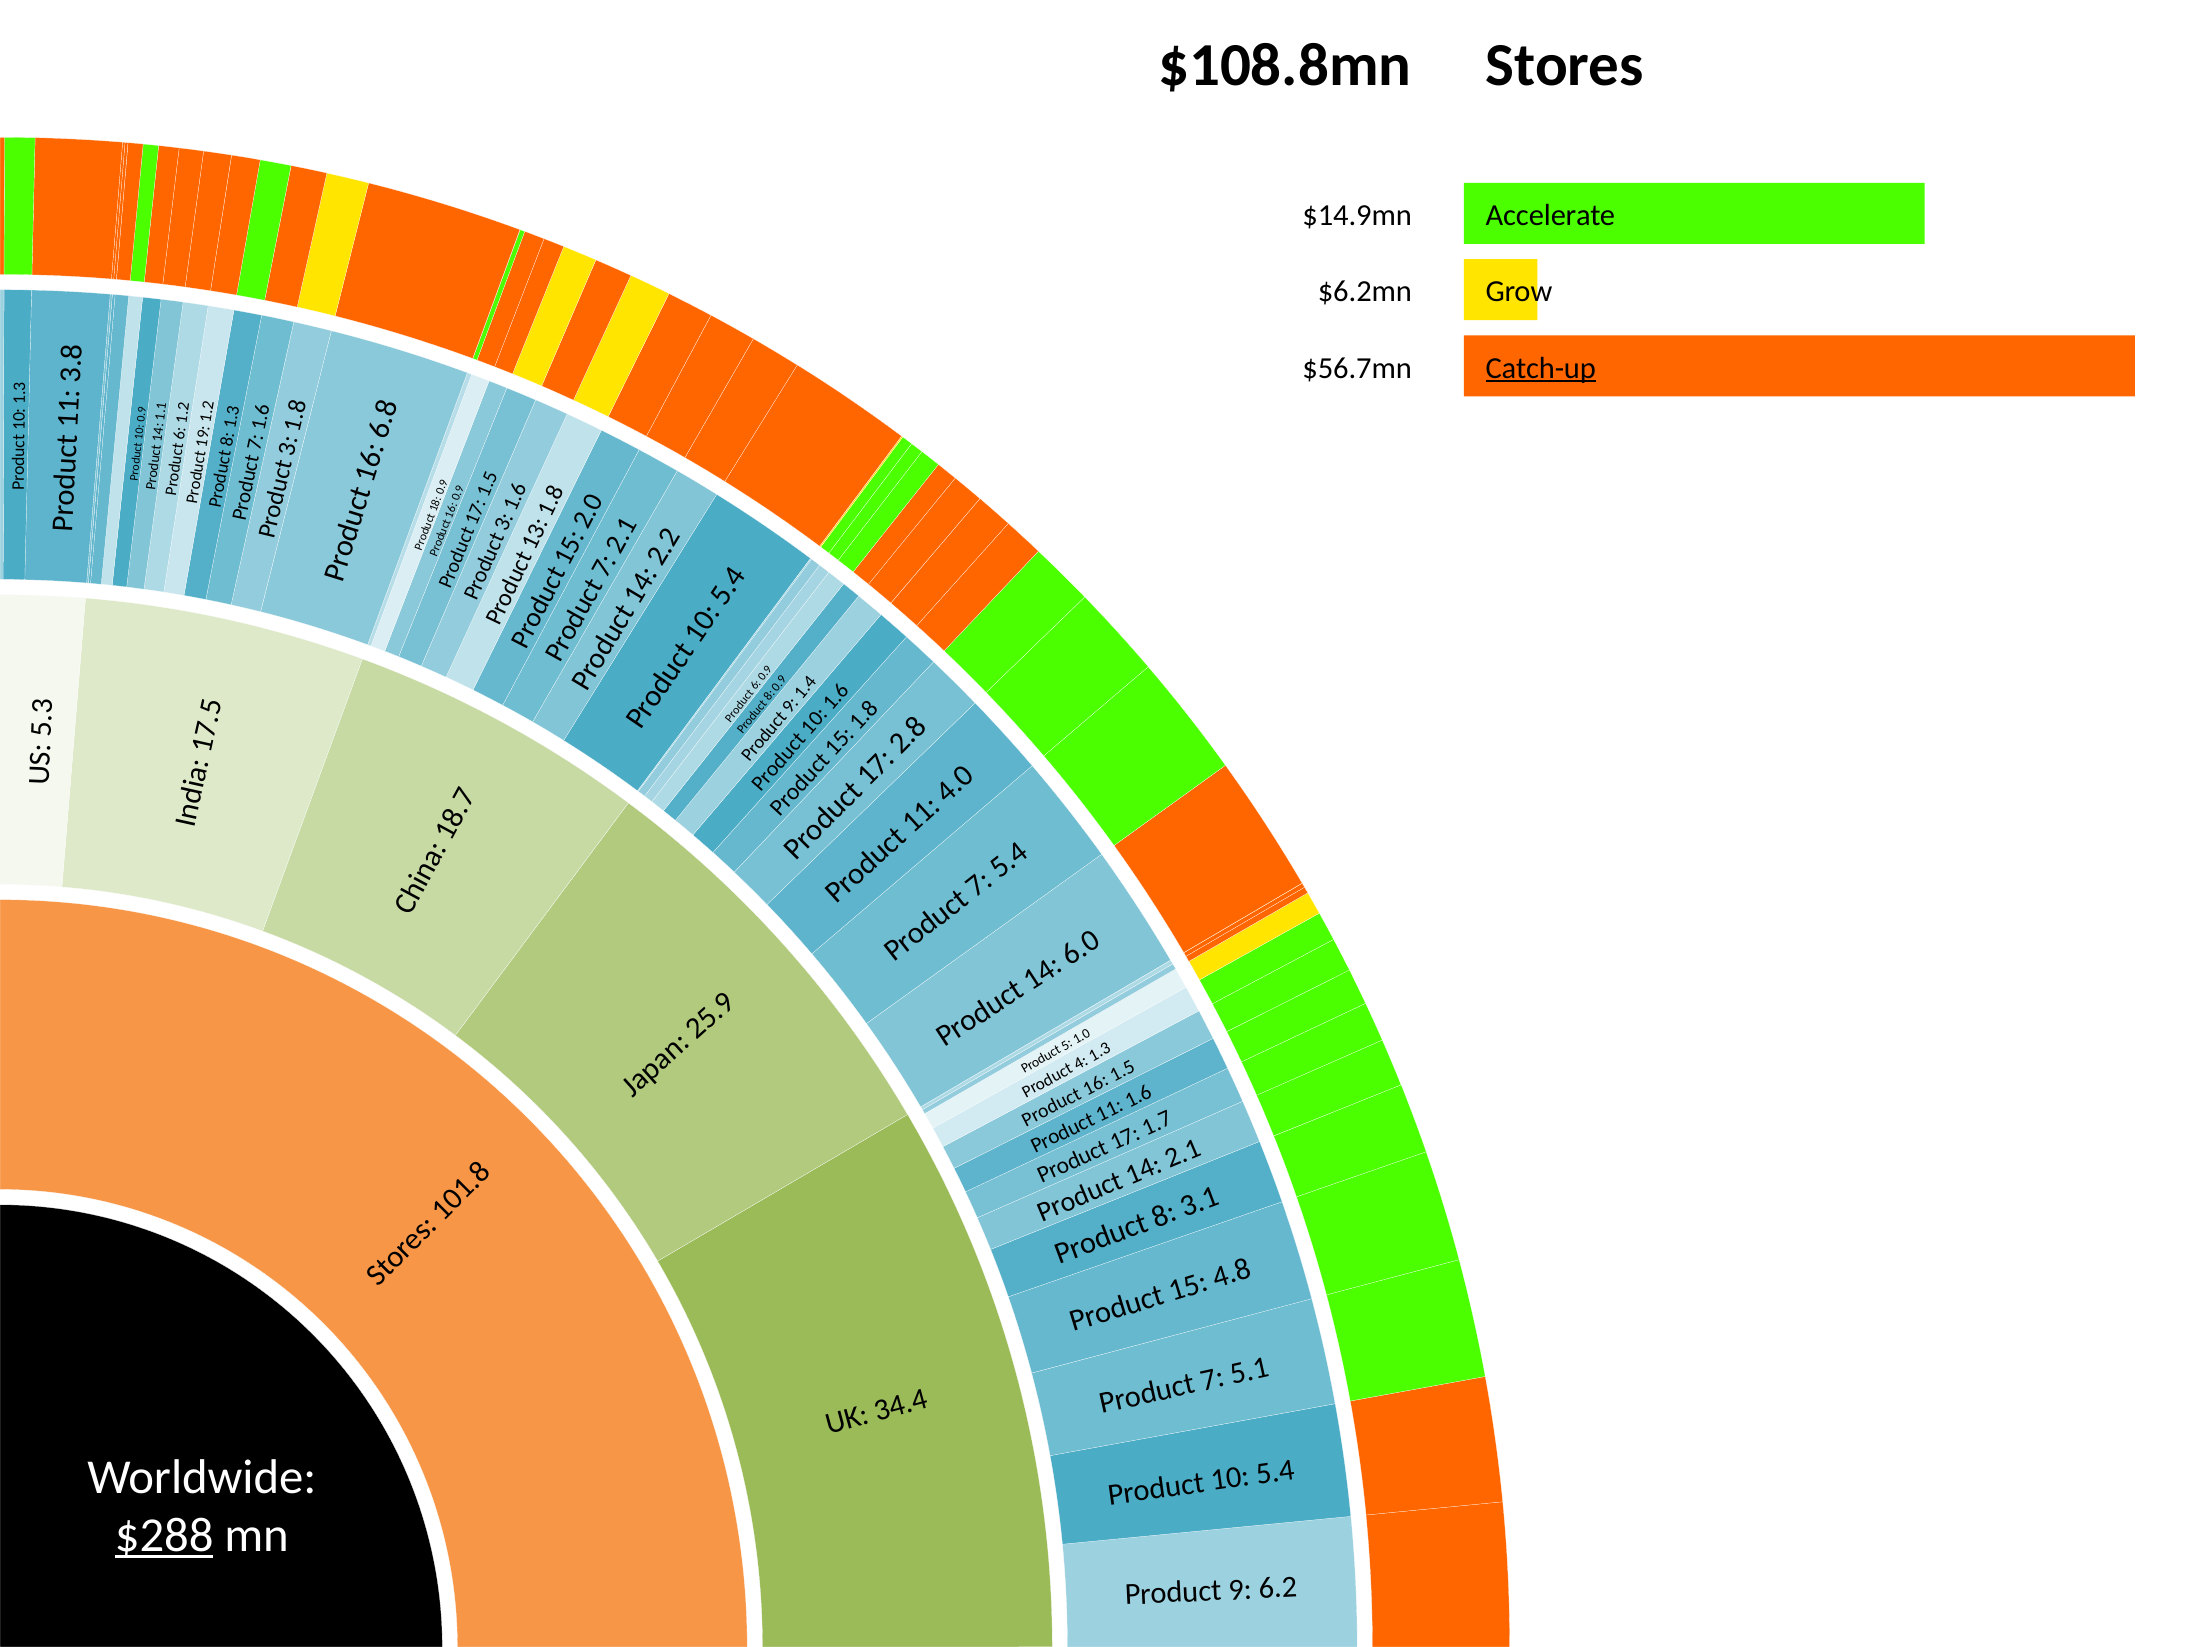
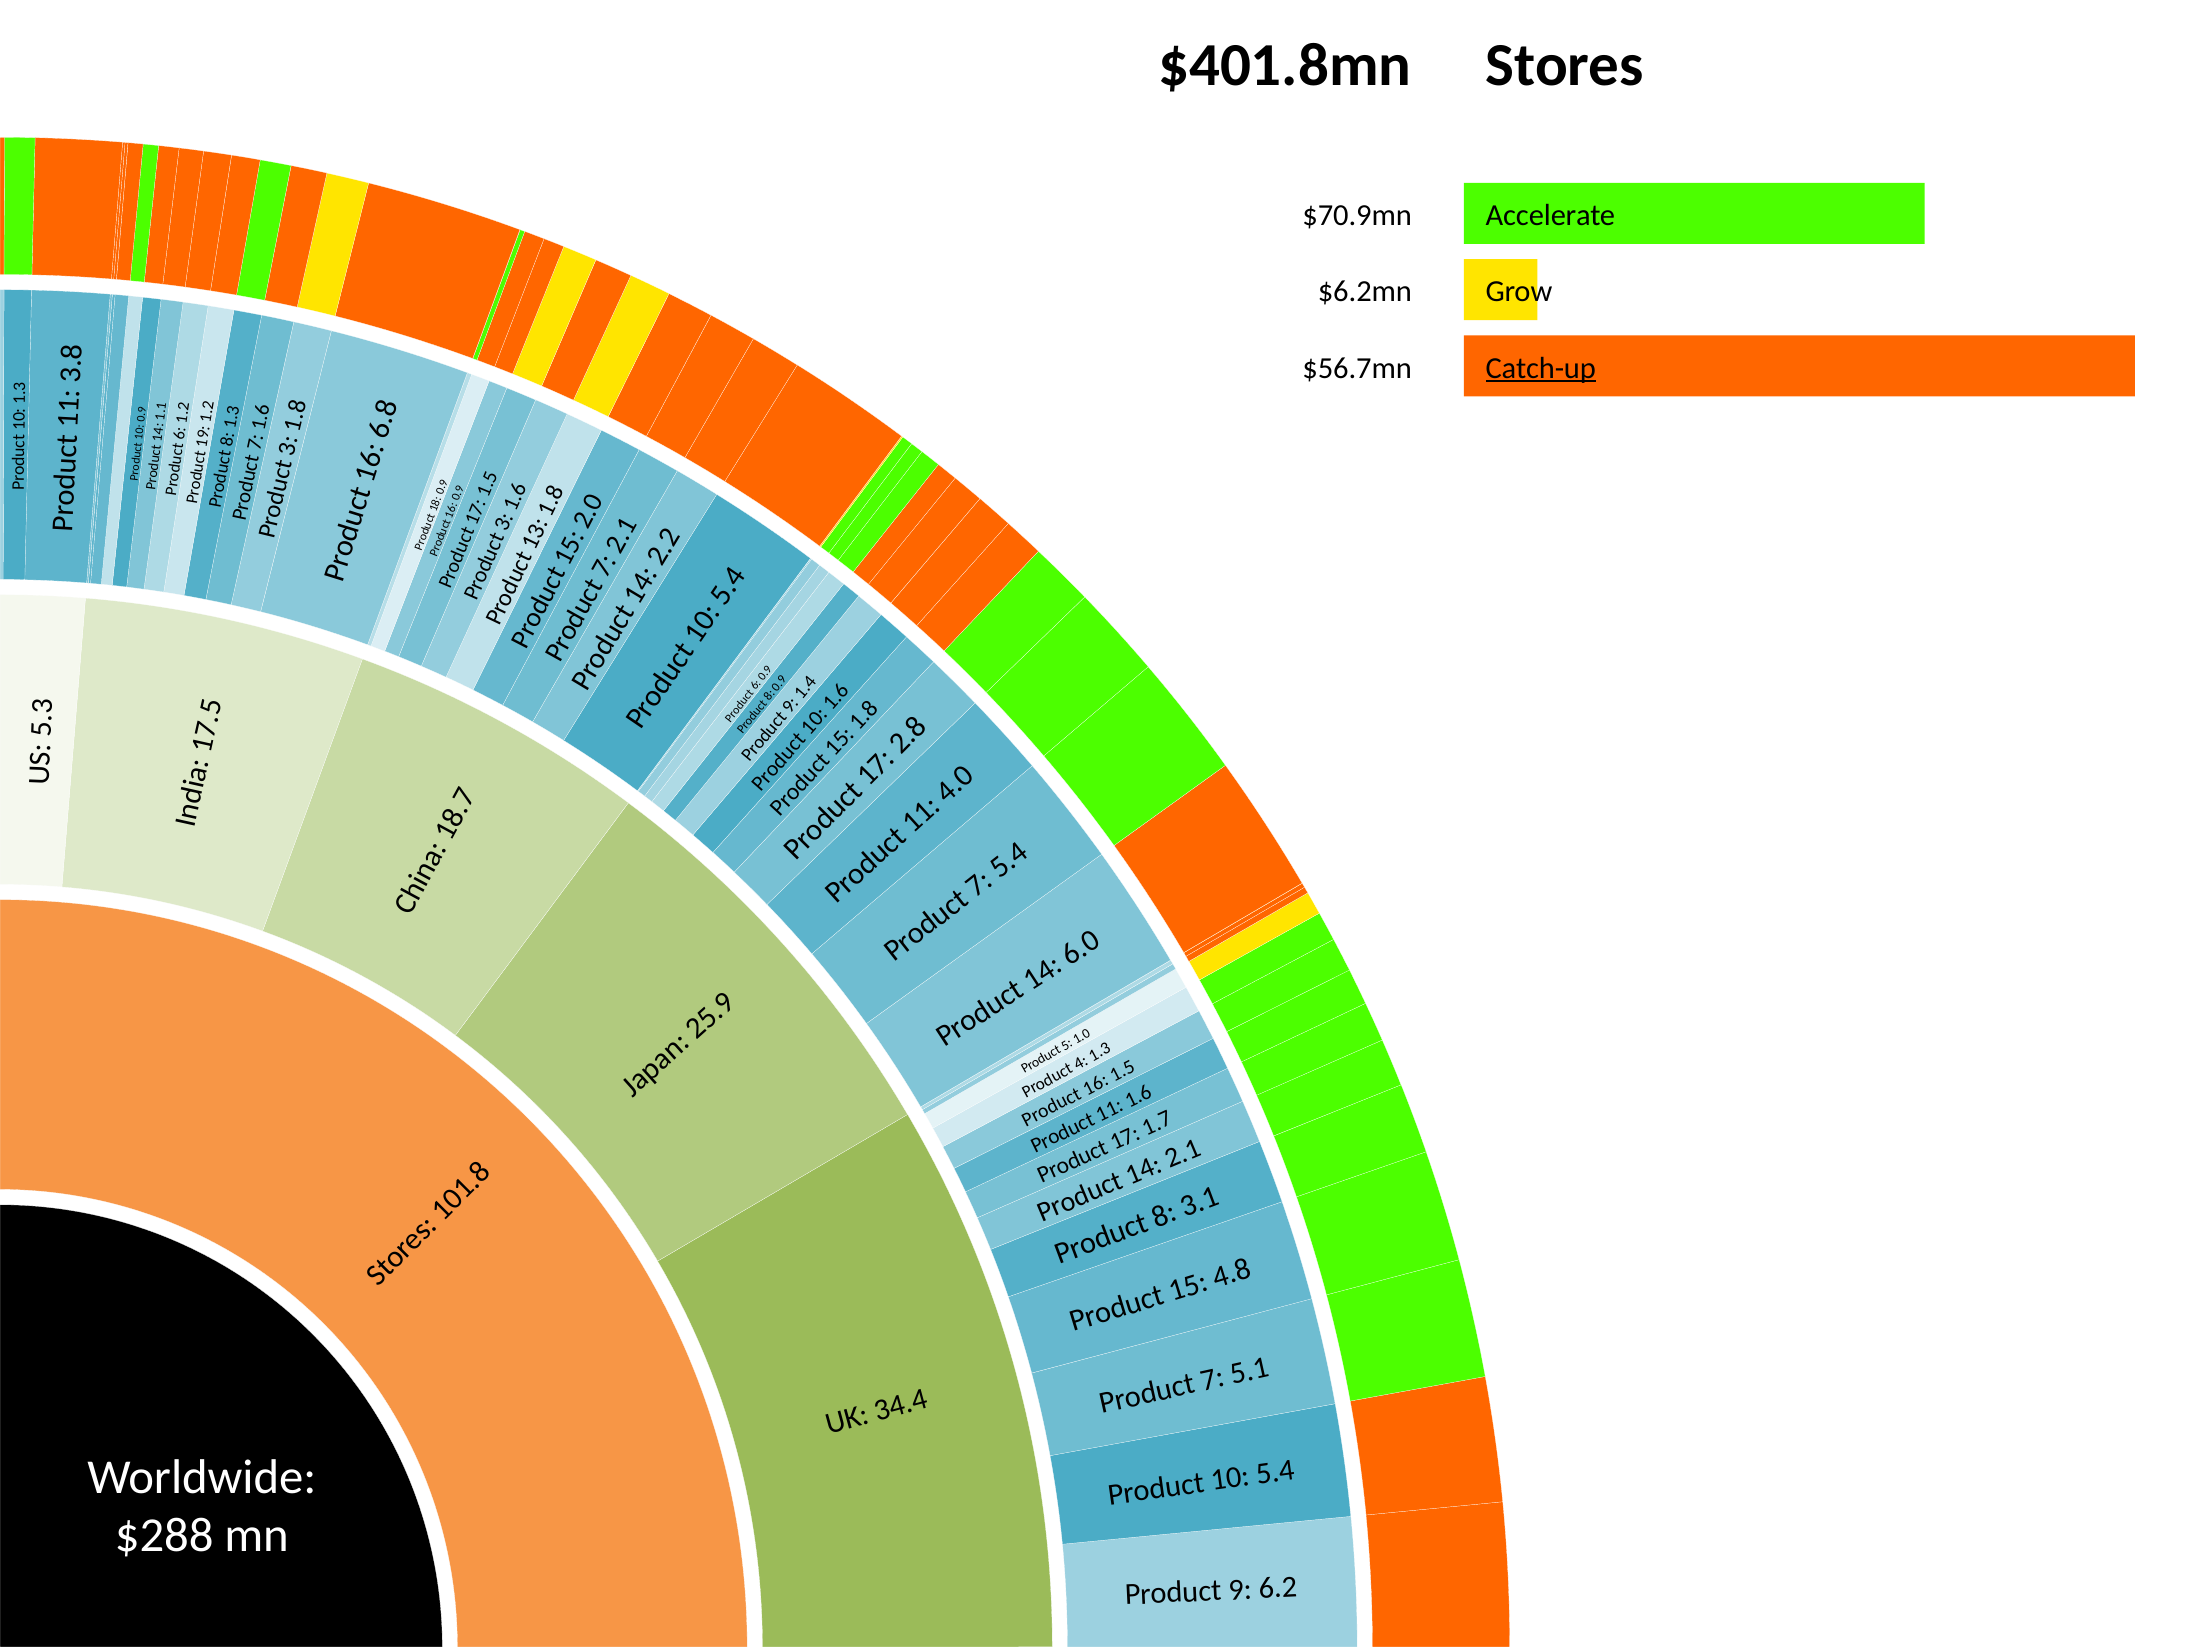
$108.8mn: $108.8mn -> $401.8mn (1285, 65)
$14.9mn: $14.9mn -> $70.9mn (1357, 216)
$288 underline: present -> none (164, 1536)
